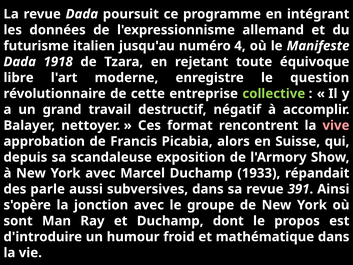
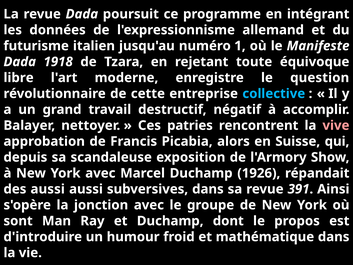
4: 4 -> 1 (240, 46)
collective colour: light green -> light blue (274, 94)
format: format -> patries (190, 125)
1933: 1933 -> 1926 (259, 173)
des parle: parle -> aussi (48, 189)
